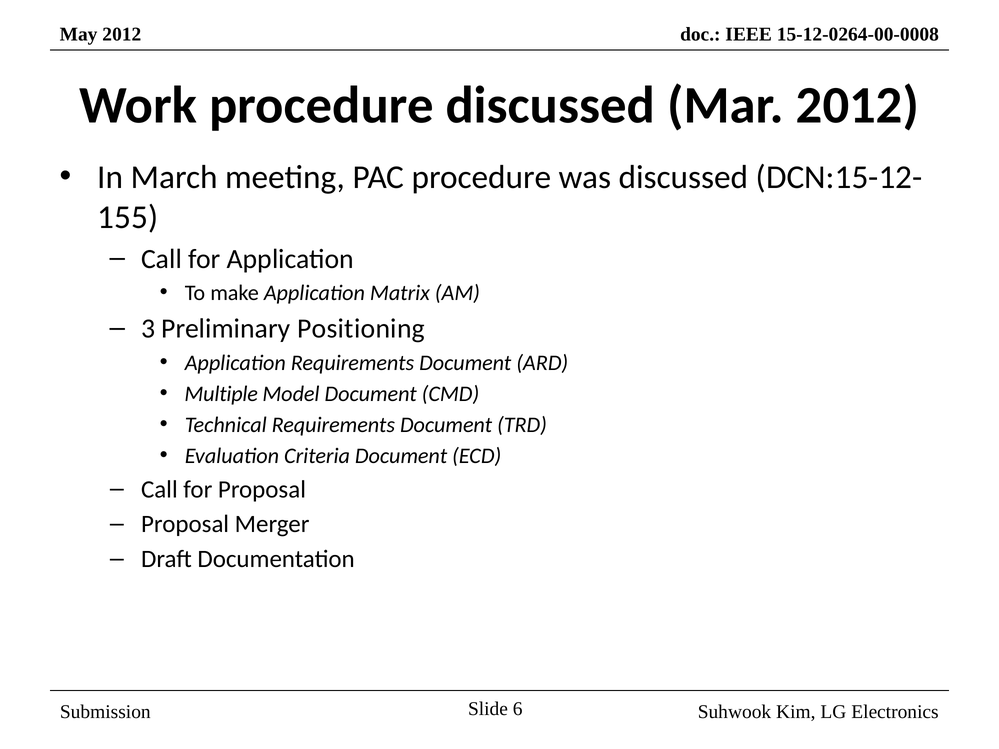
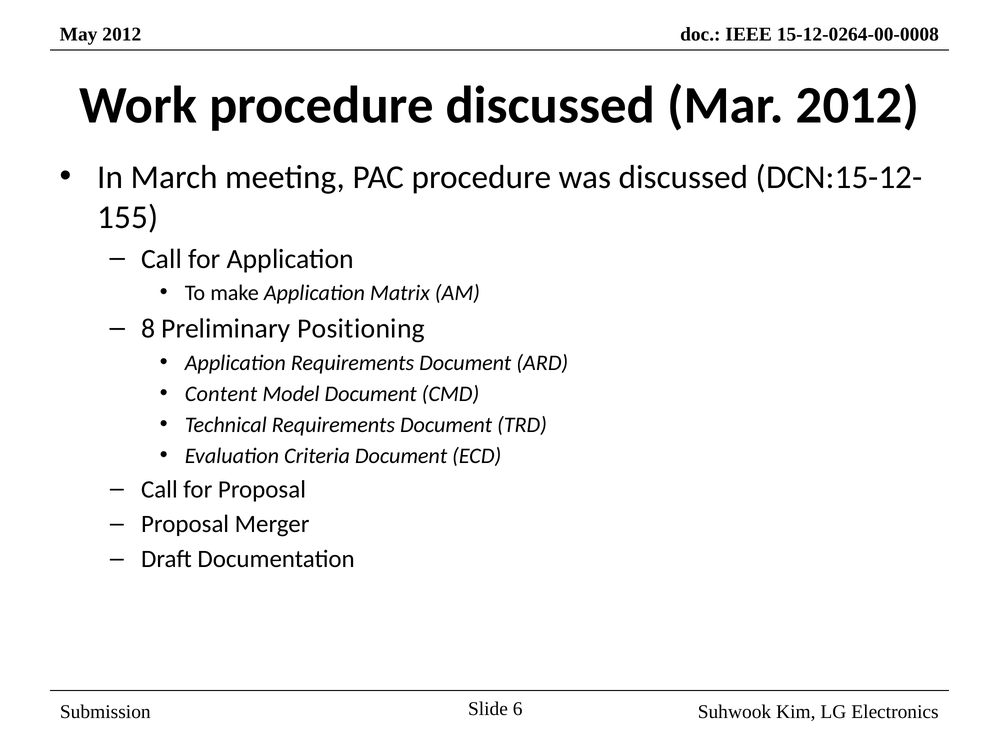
3: 3 -> 8 (148, 329)
Multiple: Multiple -> Content (221, 394)
